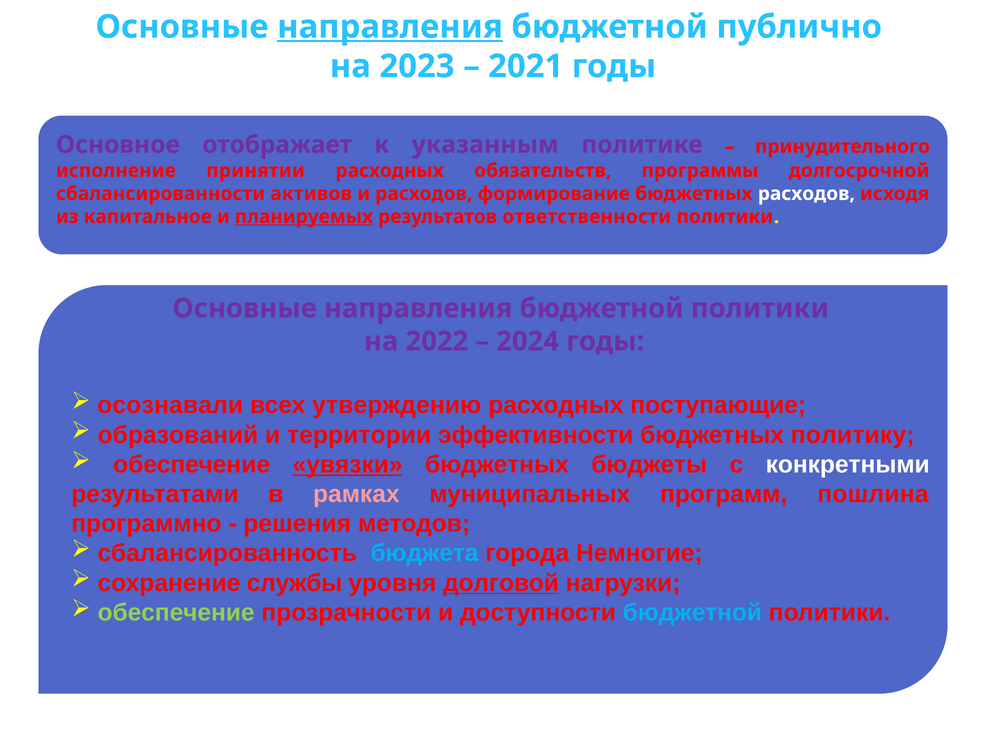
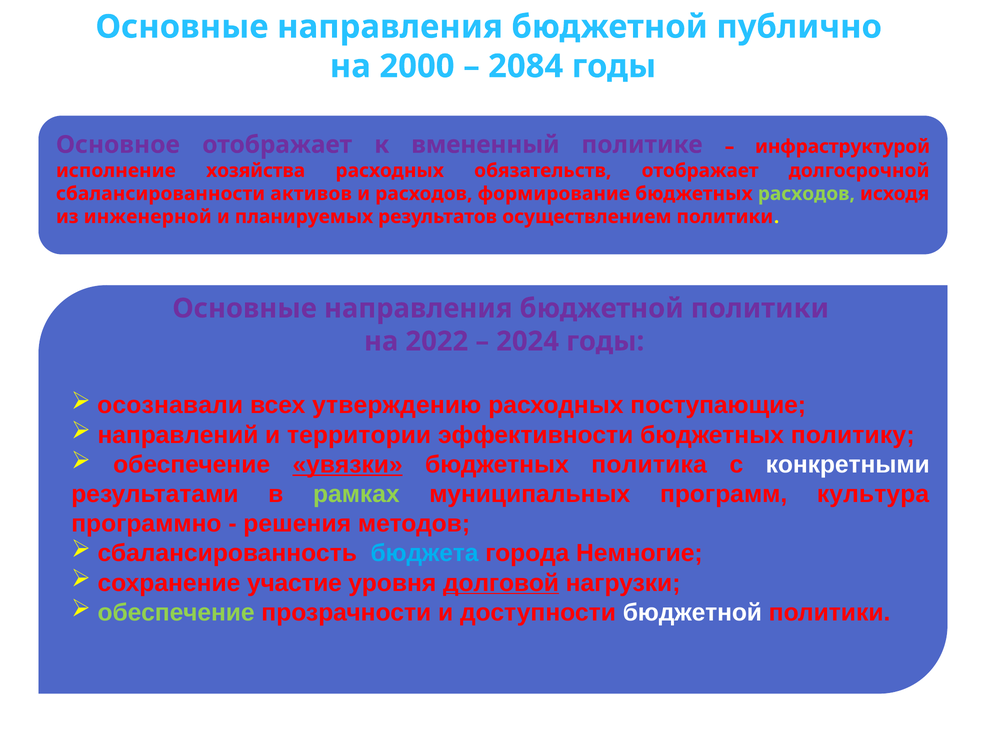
направления underline: present -> none (390, 27)
2023: 2023 -> 2000 (417, 66)
2021: 2021 -> 2084 (526, 66)
указанным: указанным -> вмененный (485, 145)
принудительного: принудительного -> инфраструктурой (843, 146)
принятии: принятии -> хозяйства (256, 171)
обязательств программы: программы -> отображает (700, 171)
расходов colour: white -> light green (806, 194)
капитальное: капитальное -> инженерной (148, 217)
планируемых underline: present -> none (304, 217)
ответственности: ответственности -> осуществлением (587, 217)
образований: образований -> направлений (178, 435)
бюджеты: бюджеты -> политика (649, 464)
рамках colour: pink -> light green (356, 494)
пошлина: пошлина -> культура (873, 494)
службы: службы -> участие (295, 582)
бюджетной colour: light blue -> white (692, 612)
